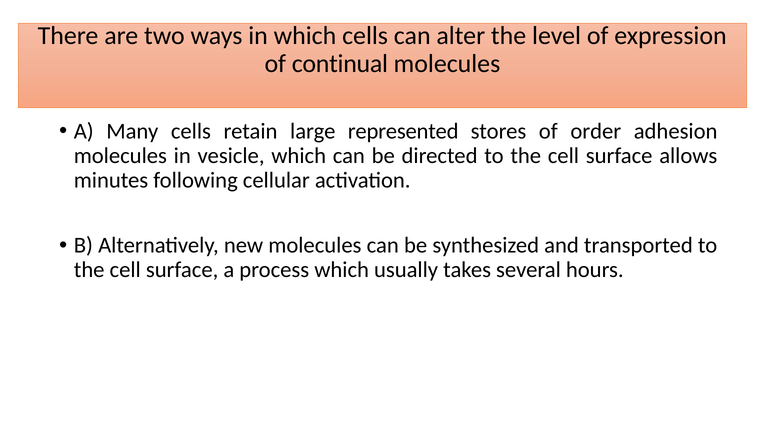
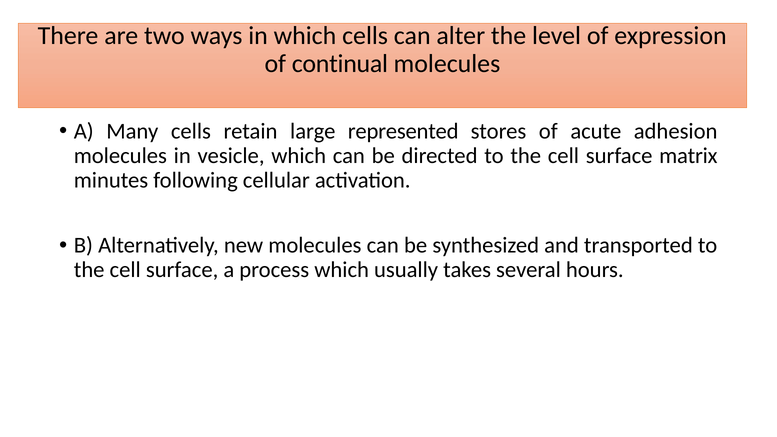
order: order -> acute (596, 131)
allows: allows -> matrix (688, 156)
